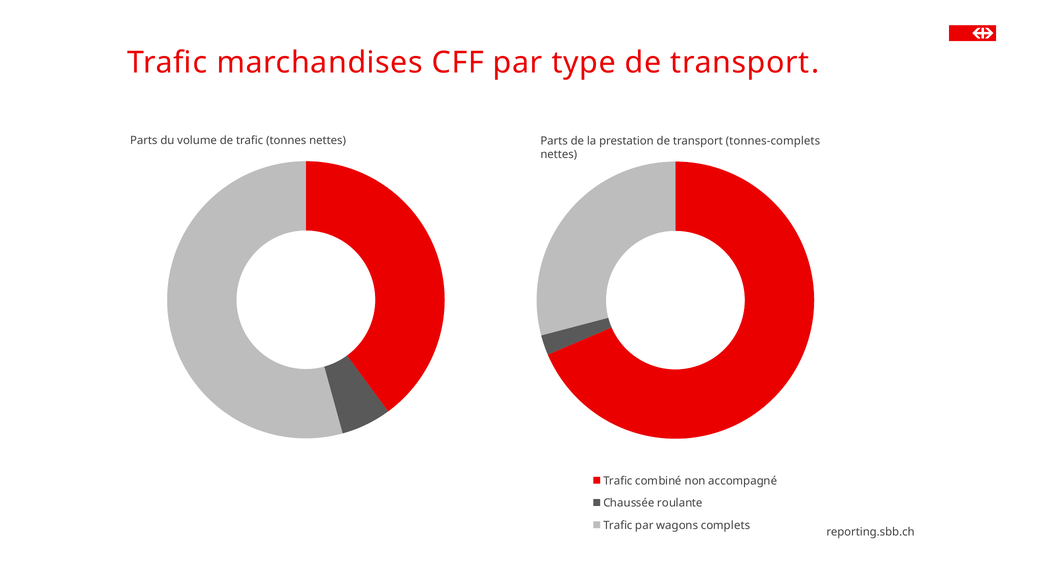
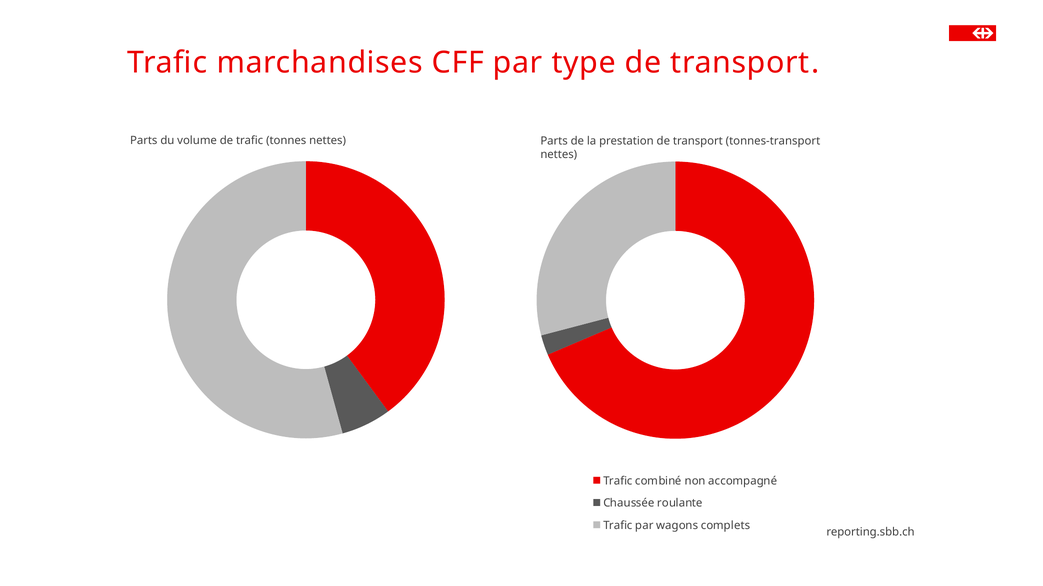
tonnes-complets: tonnes-complets -> tonnes-transport (773, 141)
